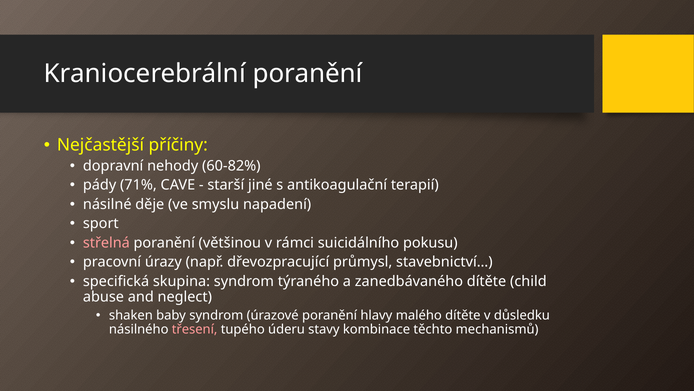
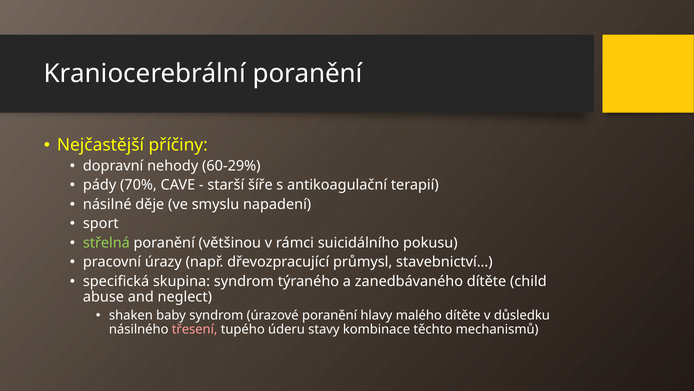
60-82%: 60-82% -> 60-29% (231, 166)
71%: 71% -> 70% (138, 185)
jiné: jiné -> šíře (260, 185)
střelná colour: pink -> light green (106, 243)
